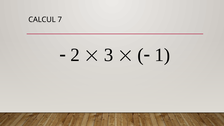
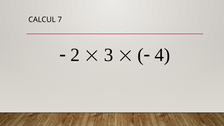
1: 1 -> 4 (162, 55)
